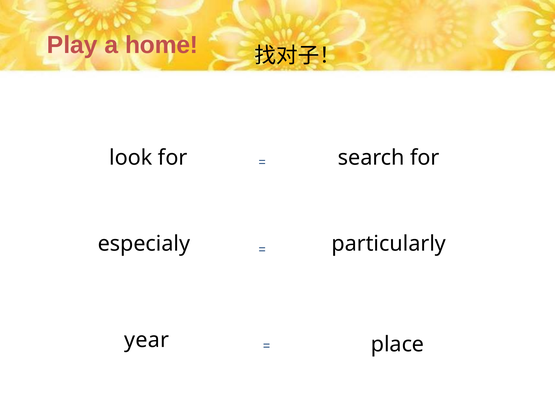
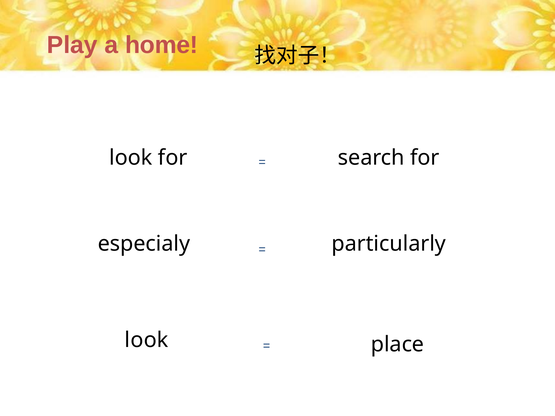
year: year -> look (147, 340)
